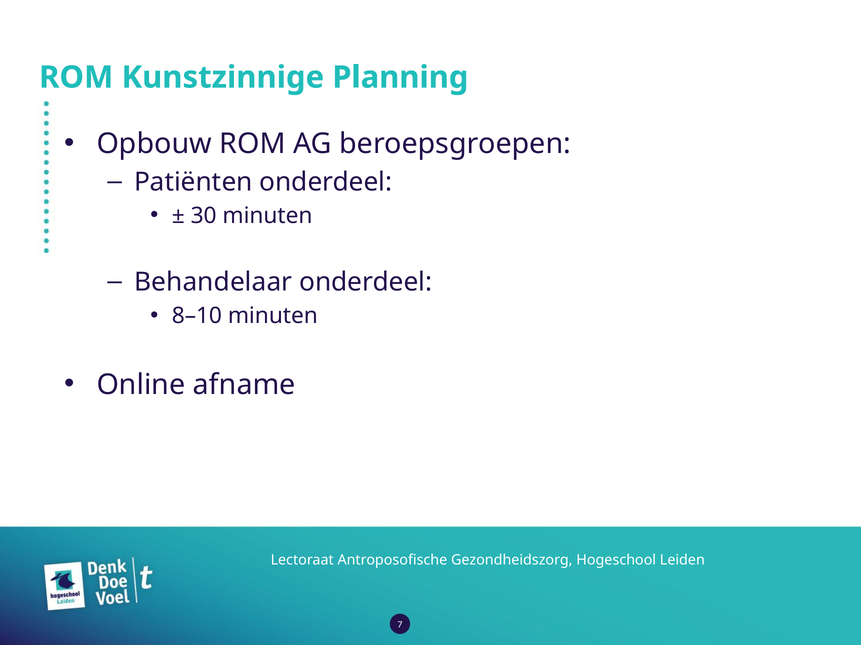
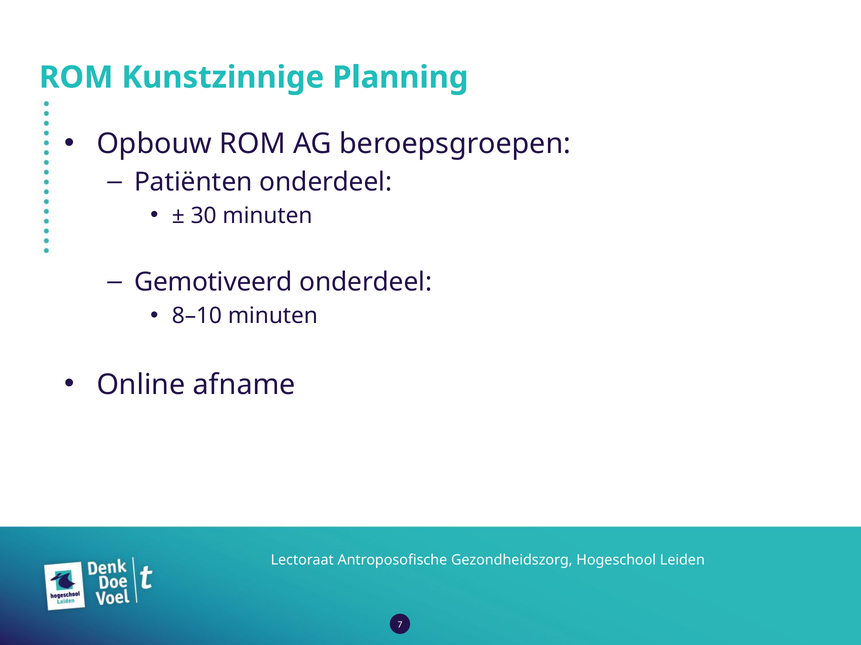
Behandelaar: Behandelaar -> Gemotiveerd (213, 283)
